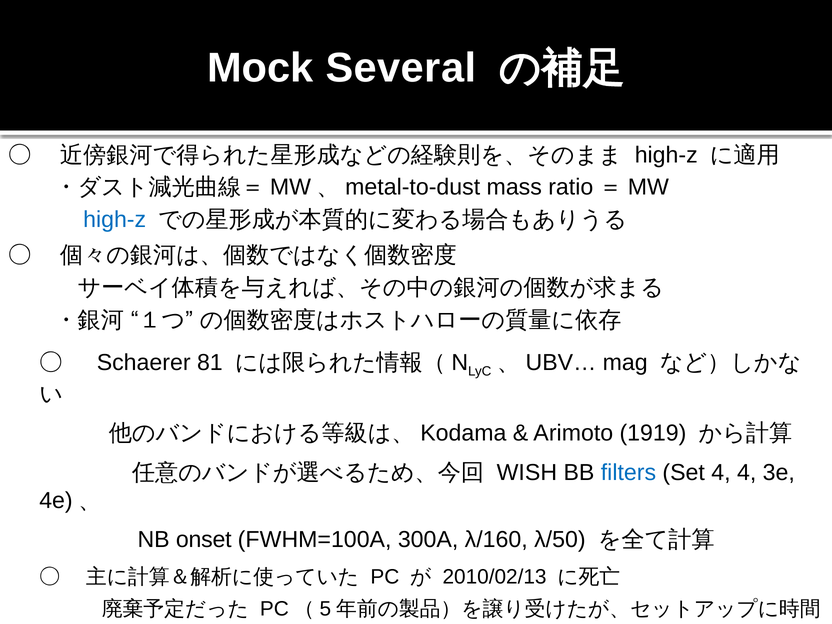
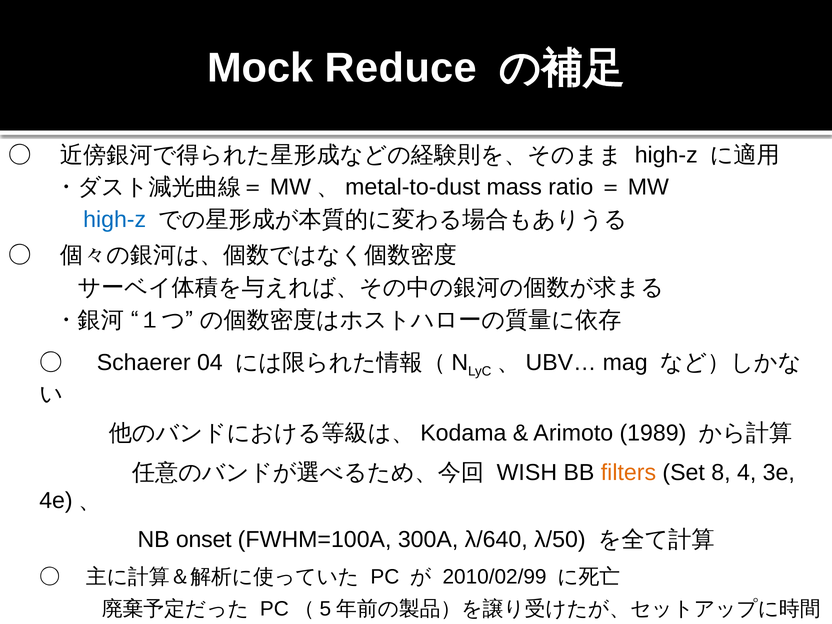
Several: Several -> Reduce (401, 68)
81: 81 -> 04 (210, 363)
1919: 1919 -> 1989 (653, 433)
filters colour: blue -> orange (628, 473)
Set 4: 4 -> 8 (721, 473)
λ/160: λ/160 -> λ/640 (496, 540)
2010/02/13: 2010/02/13 -> 2010/02/99 (495, 577)
